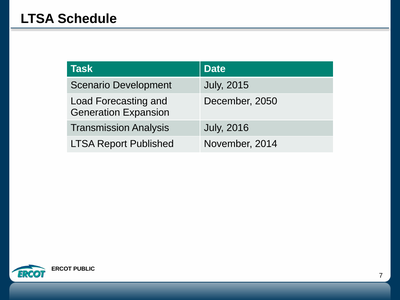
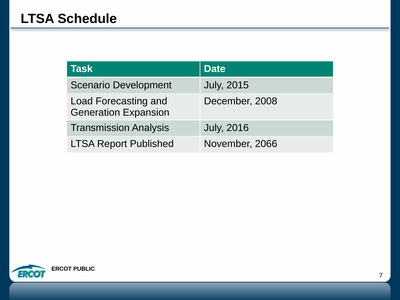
2050: 2050 -> 2008 (266, 101)
2014: 2014 -> 2066 (266, 144)
